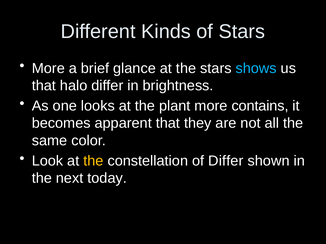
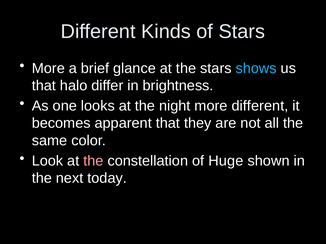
plant: plant -> night (175, 106)
more contains: contains -> different (260, 106)
the colour: yellow -> pink (93, 161)
of Differ: Differ -> Huge (226, 161)
